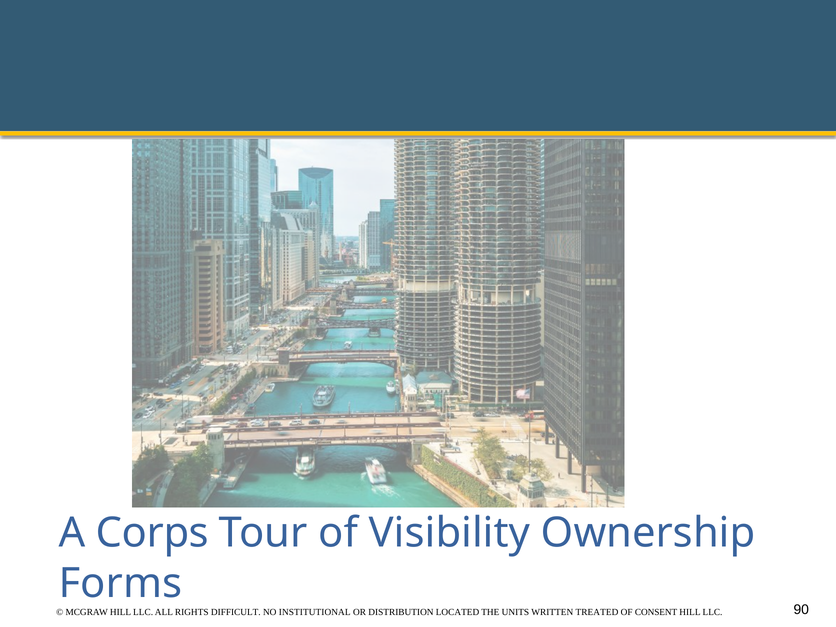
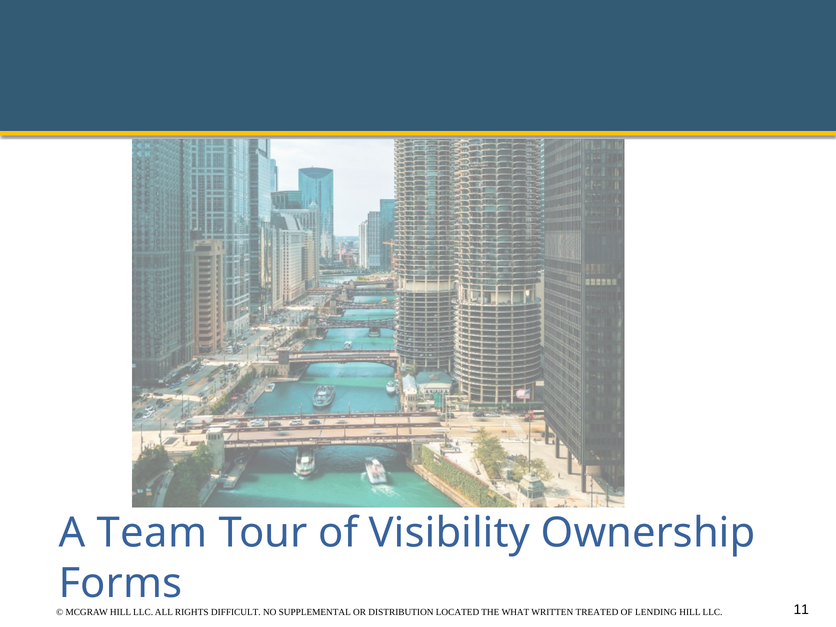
Corps: Corps -> Team (152, 533)
90: 90 -> 11 (801, 610)
INSTITUTIONAL: INSTITUTIONAL -> SUPPLEMENTAL (315, 612)
UNITS: UNITS -> WHAT (515, 612)
CONSENT: CONSENT -> LENDING (656, 612)
